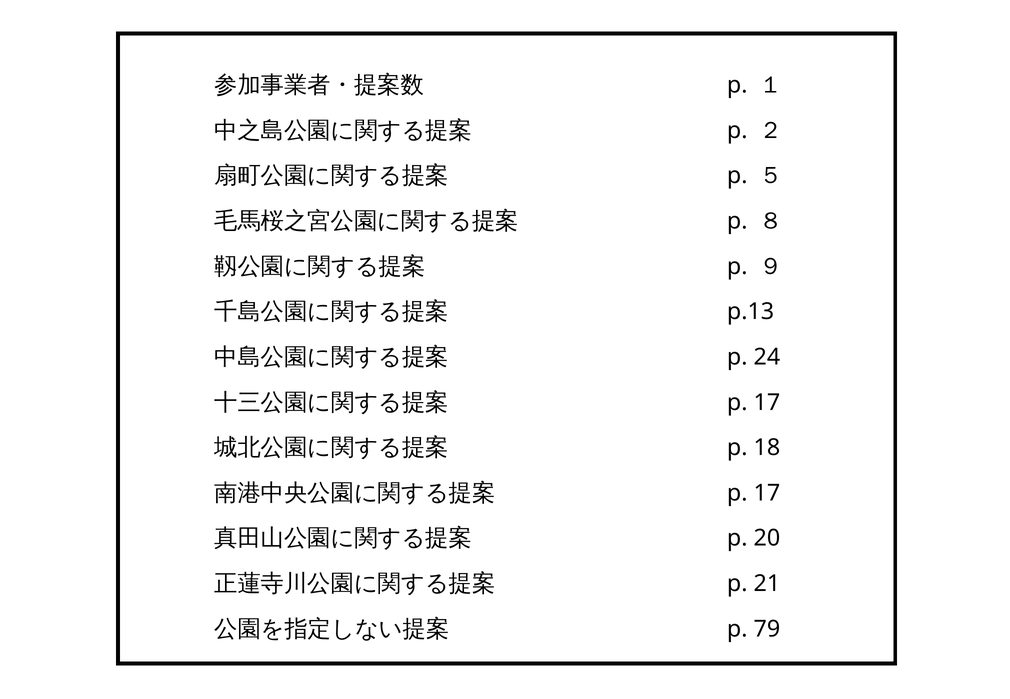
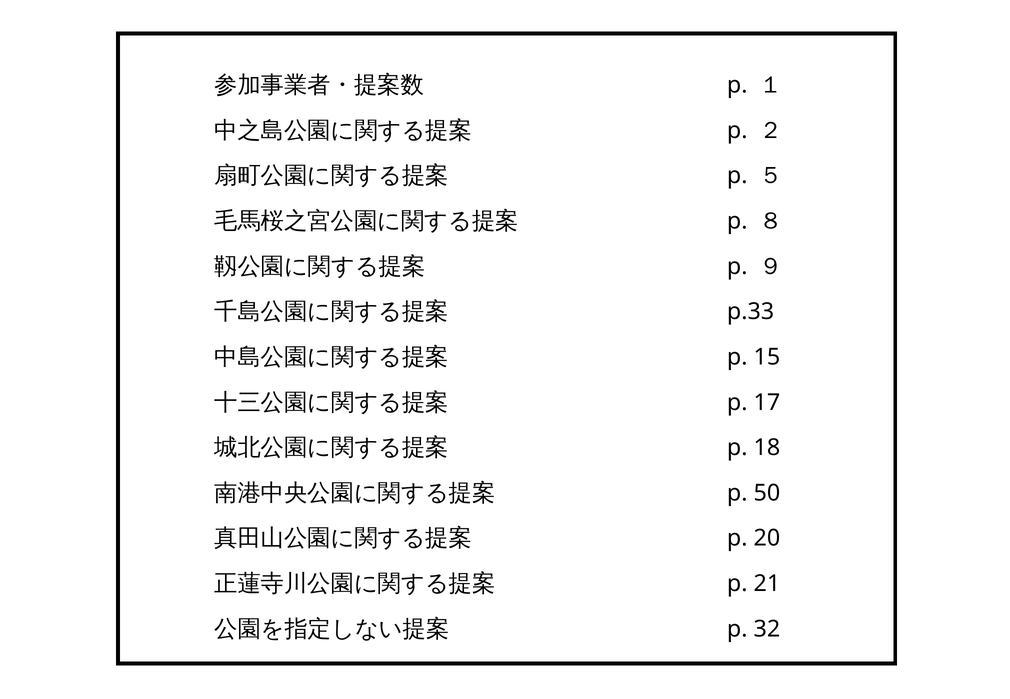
p.13: p.13 -> p.33 (751, 312)
24: 24 -> 15 (767, 357)
17: 17 -> 50 (767, 493)
79: 79 -> 32 (767, 629)
